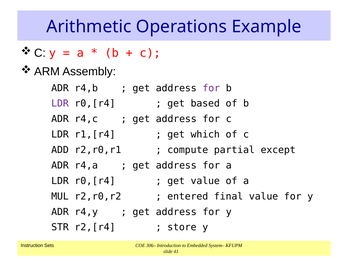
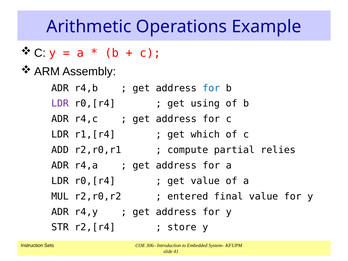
for colour: purple -> blue (211, 88)
based: based -> using (205, 104)
except: except -> relies (278, 150)
